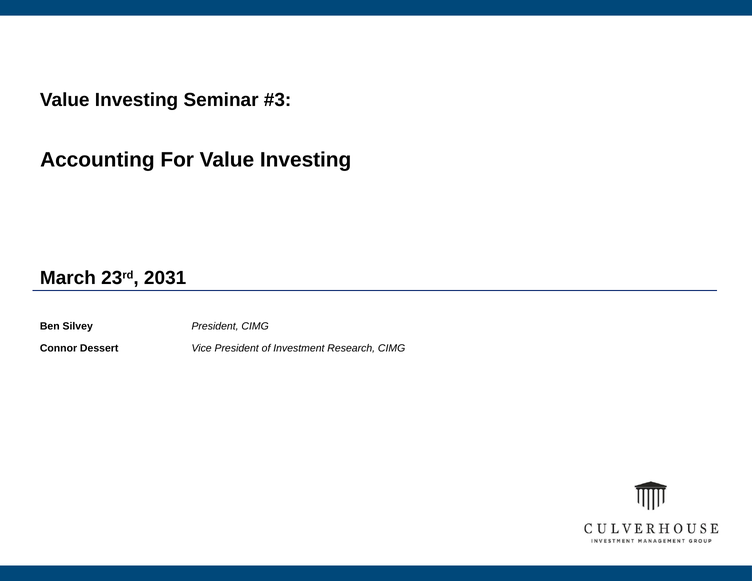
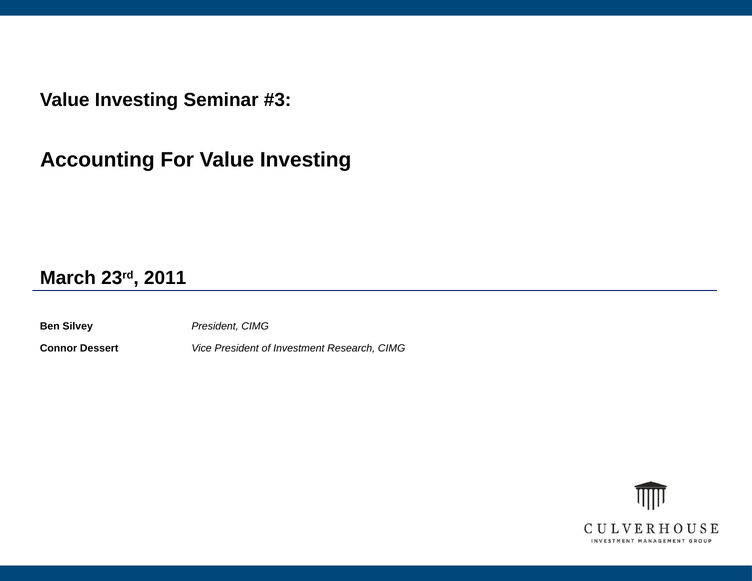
2031: 2031 -> 2011 (165, 278)
